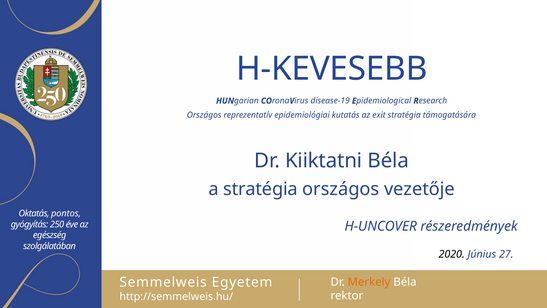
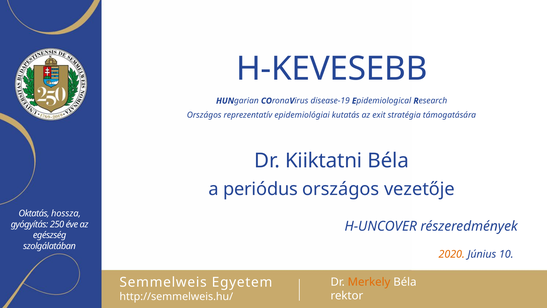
a stratégia: stratégia -> periódus (261, 189)
pontos: pontos -> hossza (66, 213)
2020 colour: black -> orange (452, 254)
27: 27 -> 10 (506, 254)
